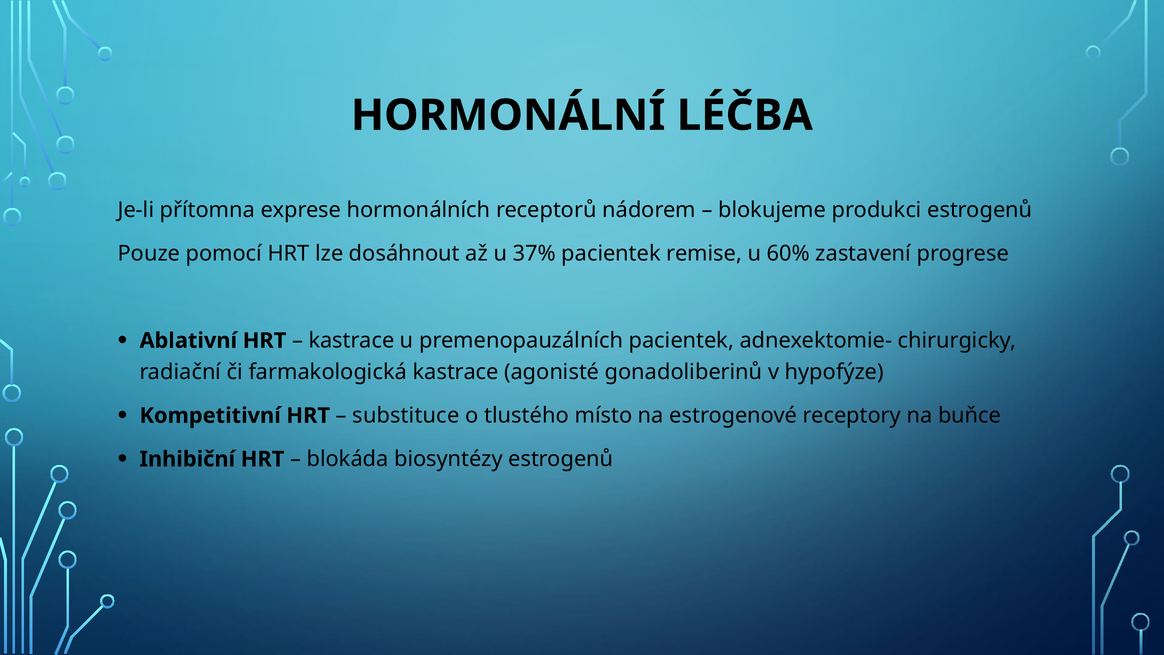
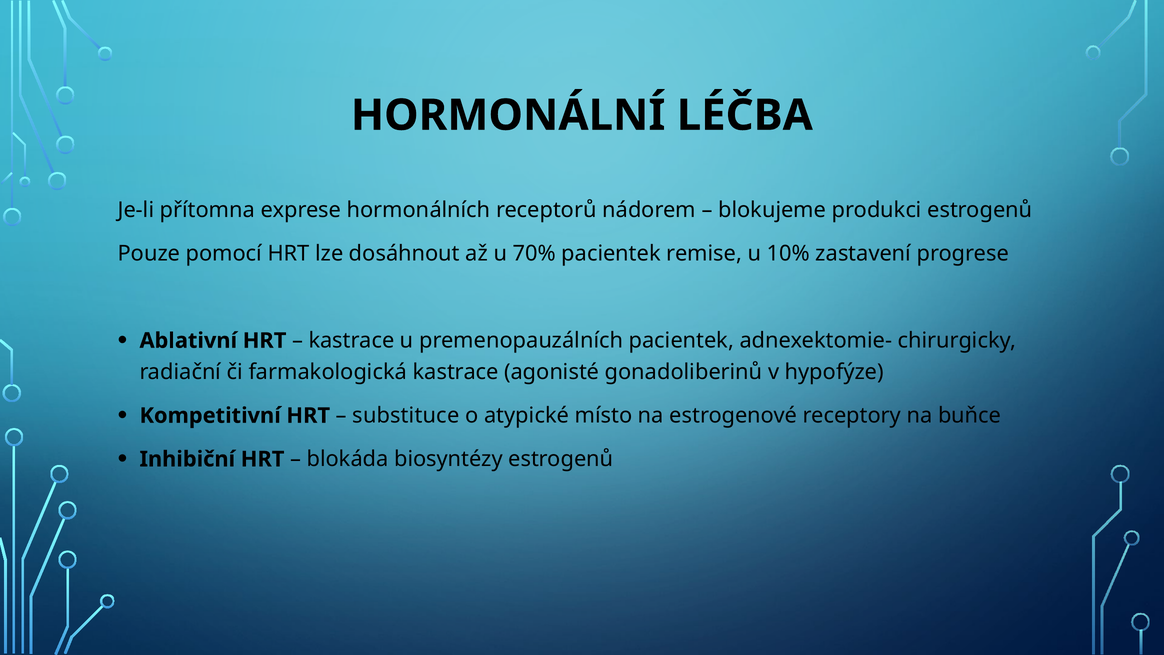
37%: 37% -> 70% (534, 253)
60%: 60% -> 10% (788, 253)
tlustého: tlustého -> atypické (527, 415)
